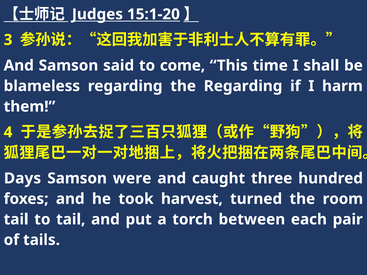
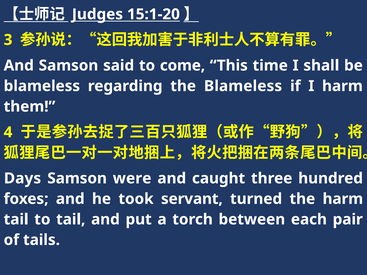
the Regarding: Regarding -> Blameless (243, 86)
harvest: harvest -> servant (192, 199)
the room: room -> harm (343, 199)
